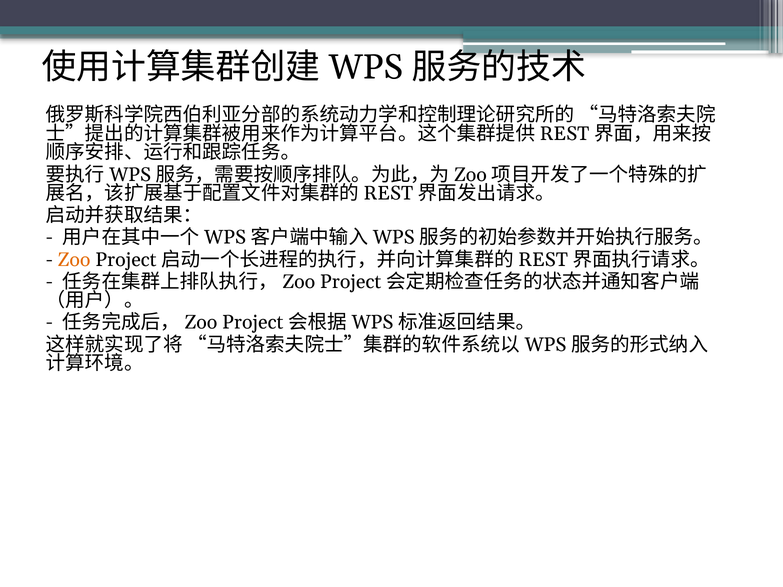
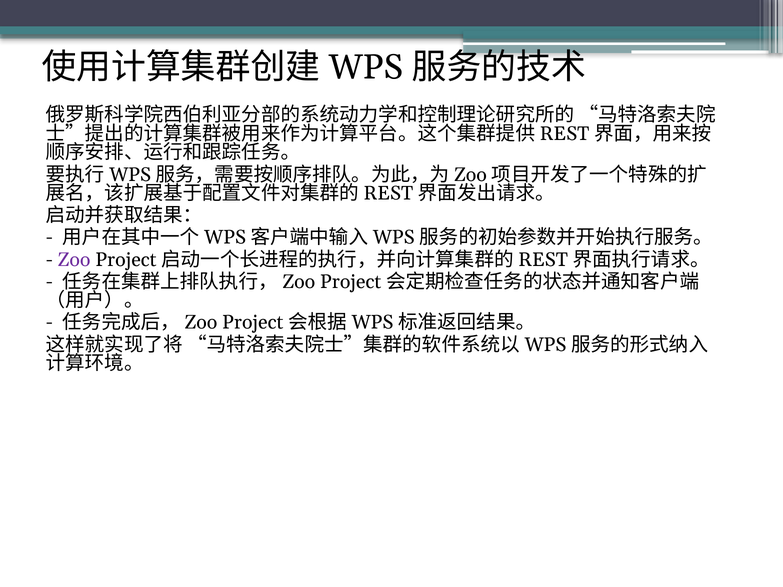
Zoo colour: orange -> purple (74, 260)
